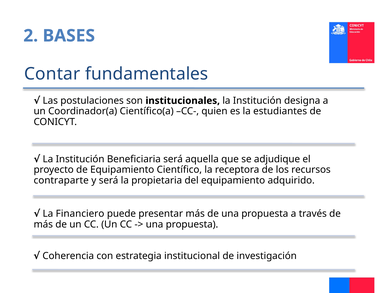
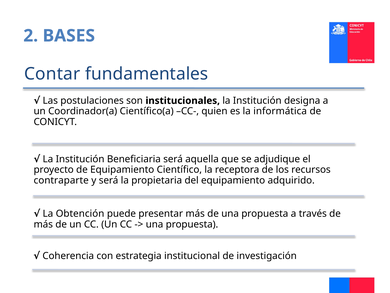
estudiantes: estudiantes -> informática (280, 111)
Financiero: Financiero -> Obtención (80, 213)
